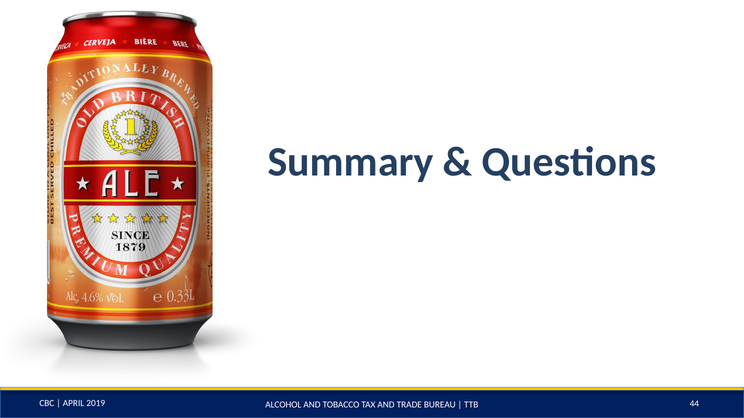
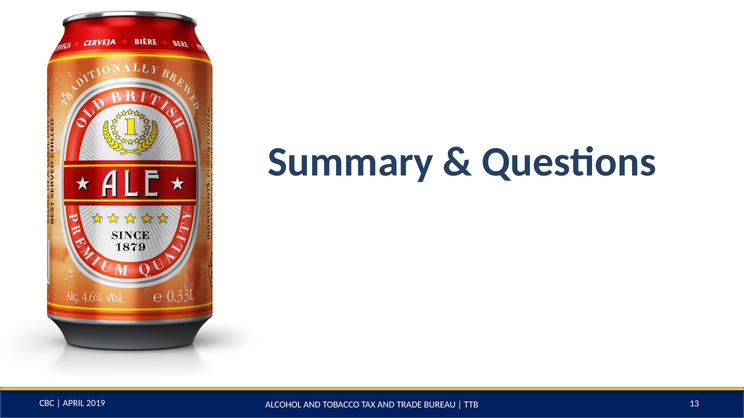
44: 44 -> 13 (694, 404)
